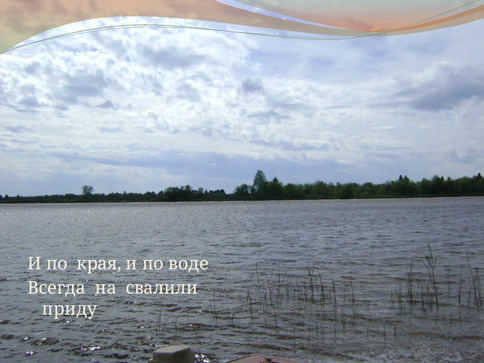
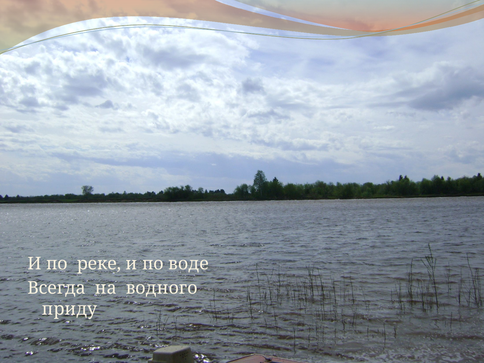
края: края -> реке (99, 264)
свалили: свалили -> водного (162, 288)
